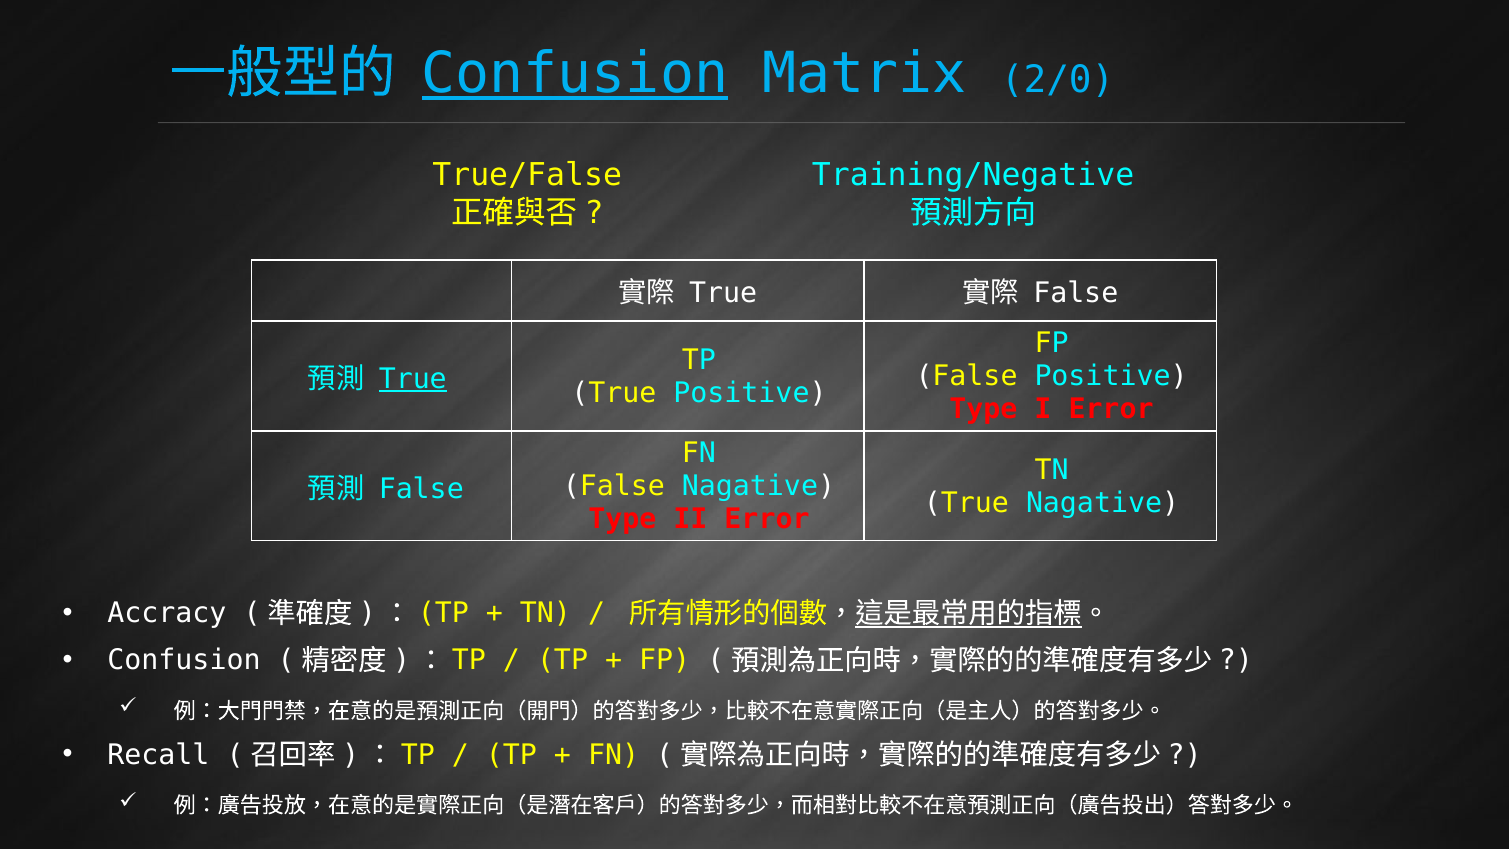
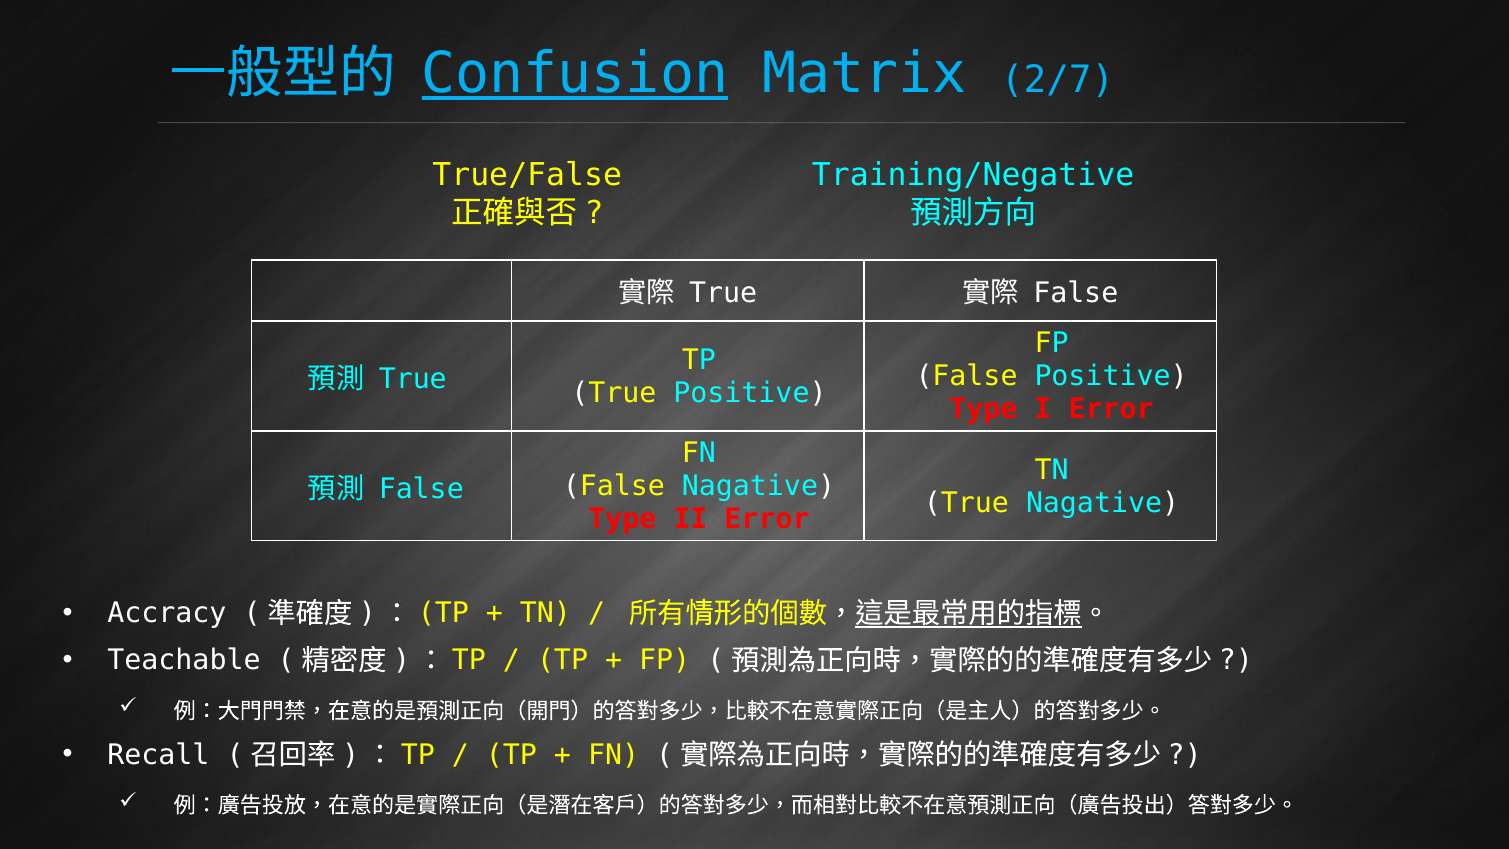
2/0: 2/0 -> 2/7 (1058, 80)
True underline: present -> none (413, 379)
Confusion: Confusion -> Teachable (184, 660)
